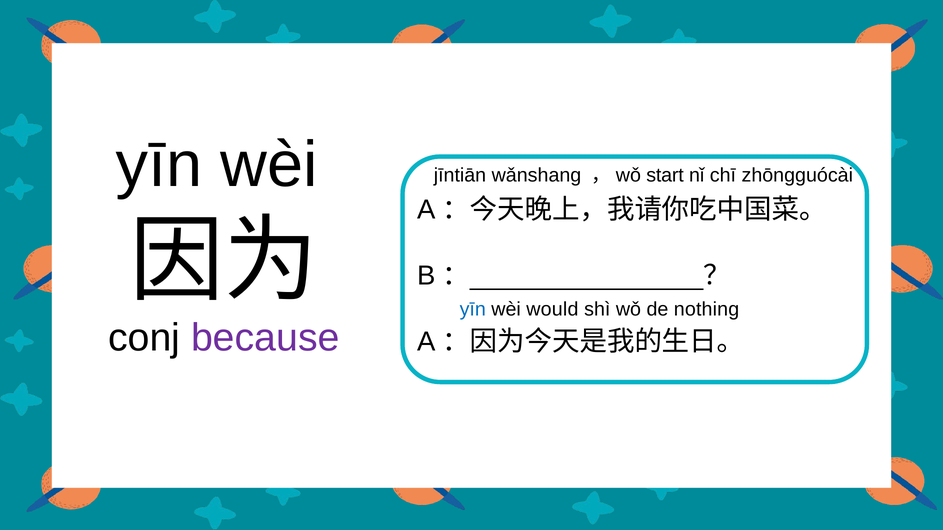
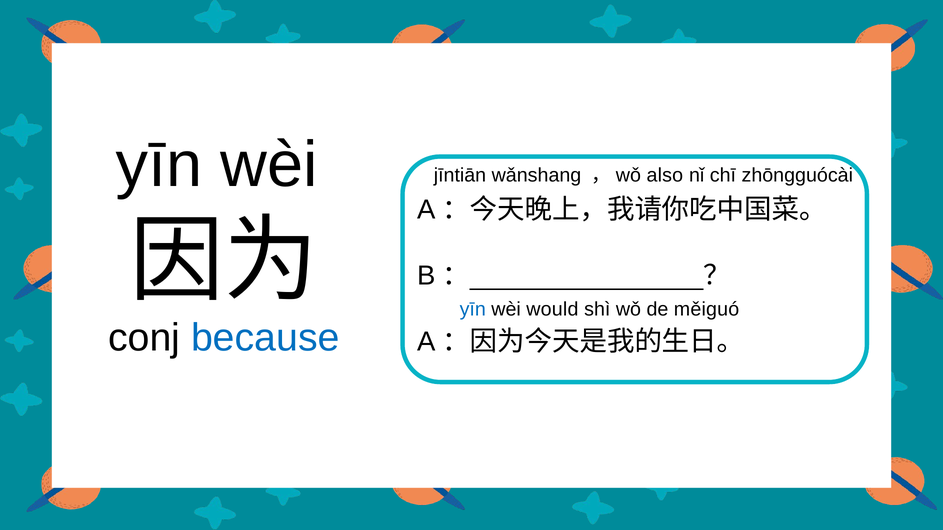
start: start -> also (665, 176)
nothing: nothing -> měiguó (707, 310)
because colour: purple -> blue (265, 338)
